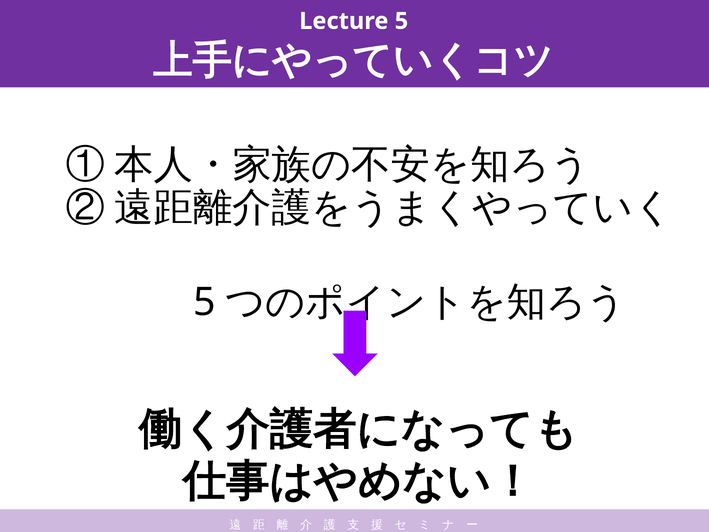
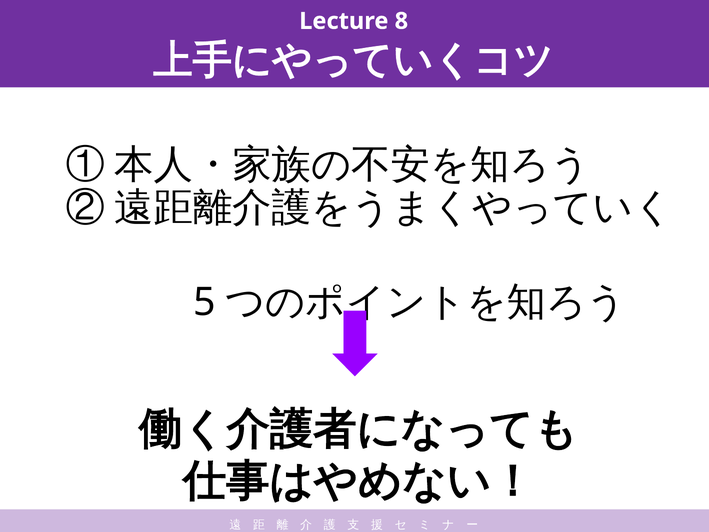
Lecture 5: 5 -> 8 (401, 21)
